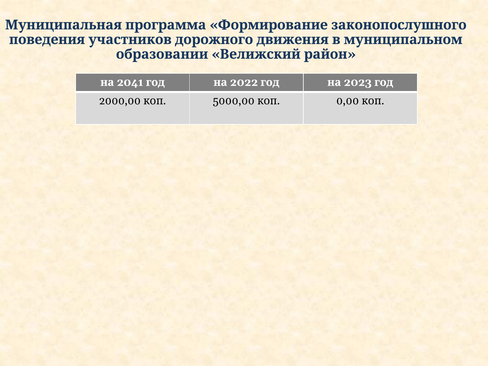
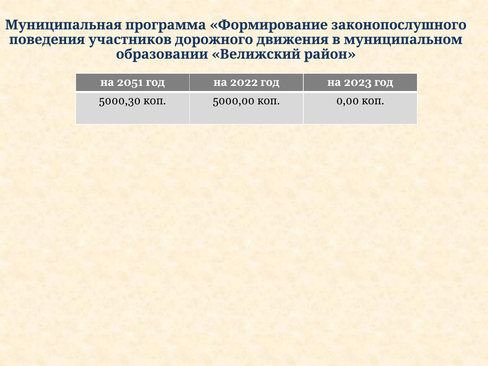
2041: 2041 -> 2051 (130, 82)
2000,00: 2000,00 -> 5000,30 (120, 101)
